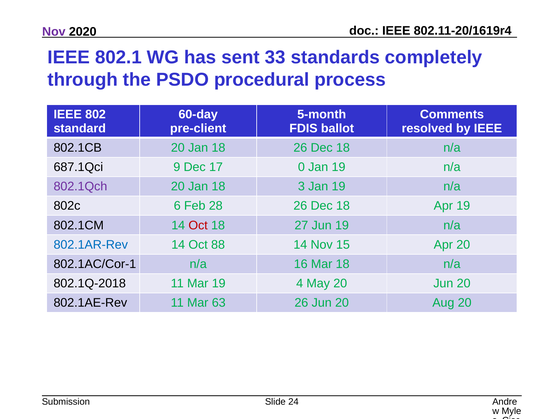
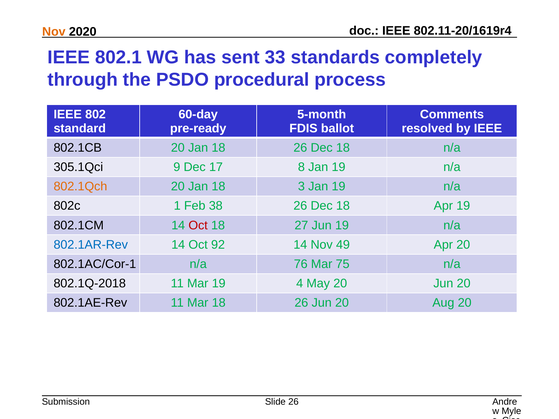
Nov colour: purple -> orange (54, 32)
pre-client: pre-client -> pre-ready (198, 128)
687.1Qci: 687.1Qci -> 305.1Qci (78, 167)
0: 0 -> 8 (301, 167)
802.1Qch colour: purple -> orange (80, 187)
6: 6 -> 1 (177, 206)
28: 28 -> 38 (216, 206)
88: 88 -> 92 (218, 245)
15: 15 -> 49 (343, 245)
16: 16 -> 76 (301, 264)
Mar 18: 18 -> 75 (343, 264)
Mar 63: 63 -> 18 (219, 303)
Slide 24: 24 -> 26 (293, 402)
